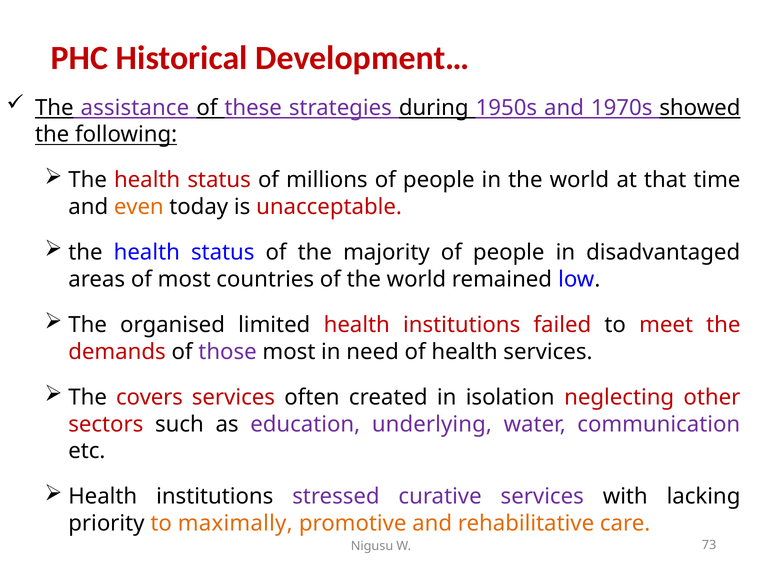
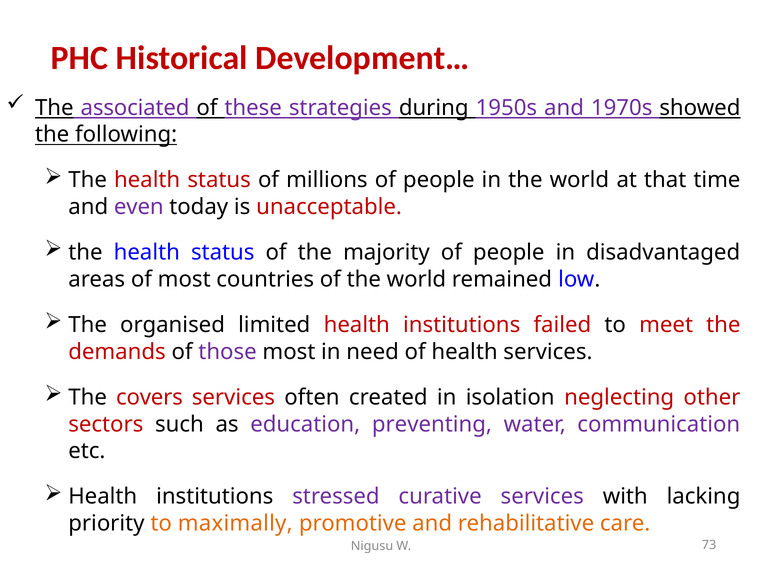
assistance: assistance -> associated (135, 108)
even colour: orange -> purple (139, 207)
underlying: underlying -> preventing (432, 424)
